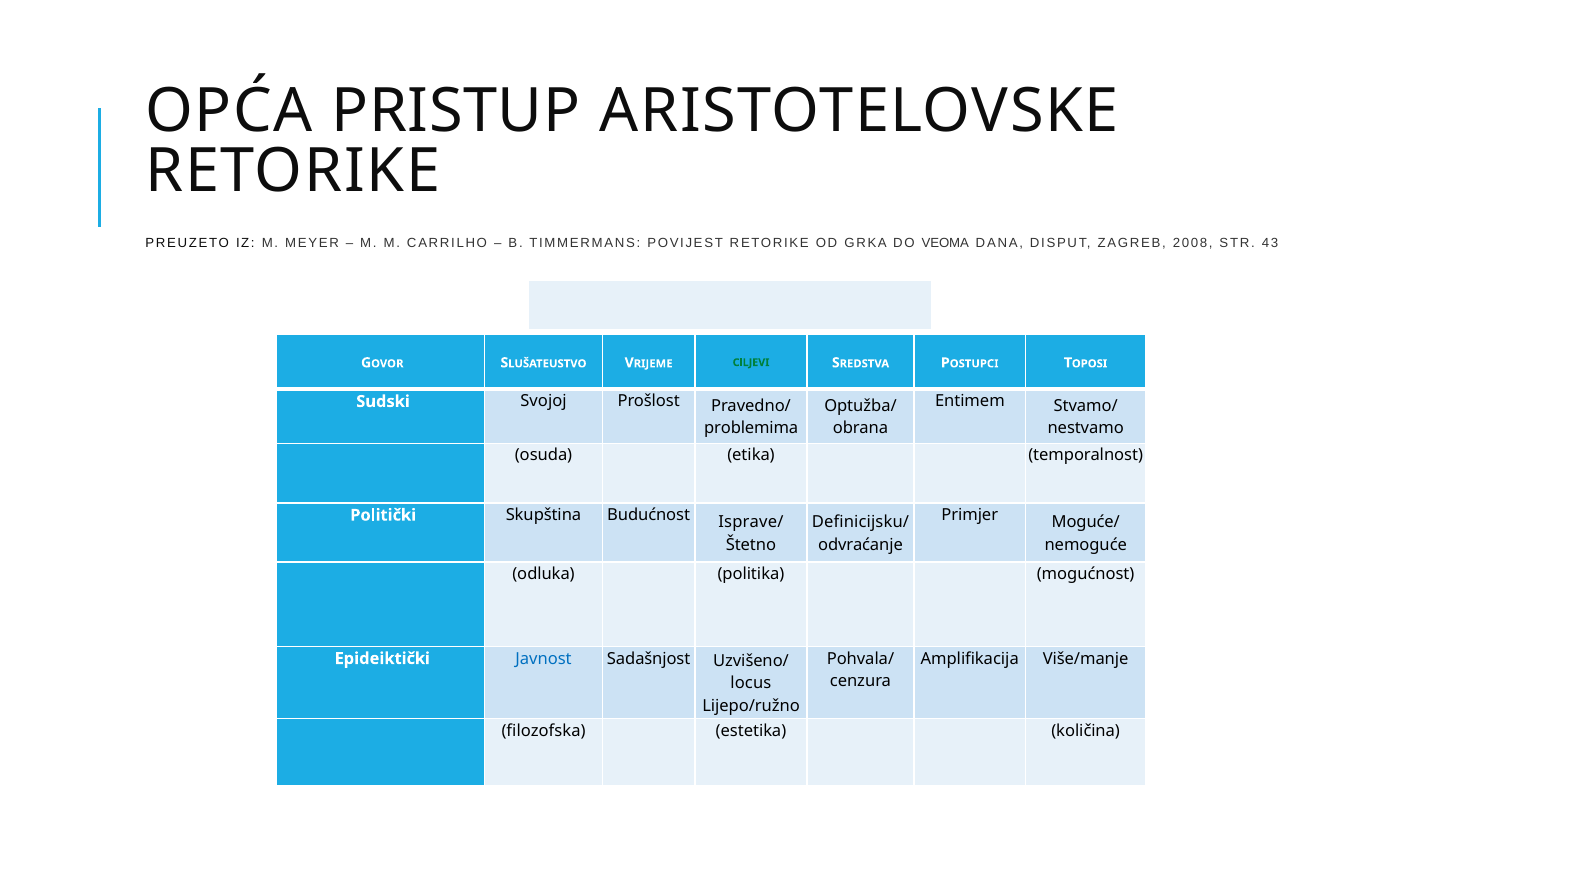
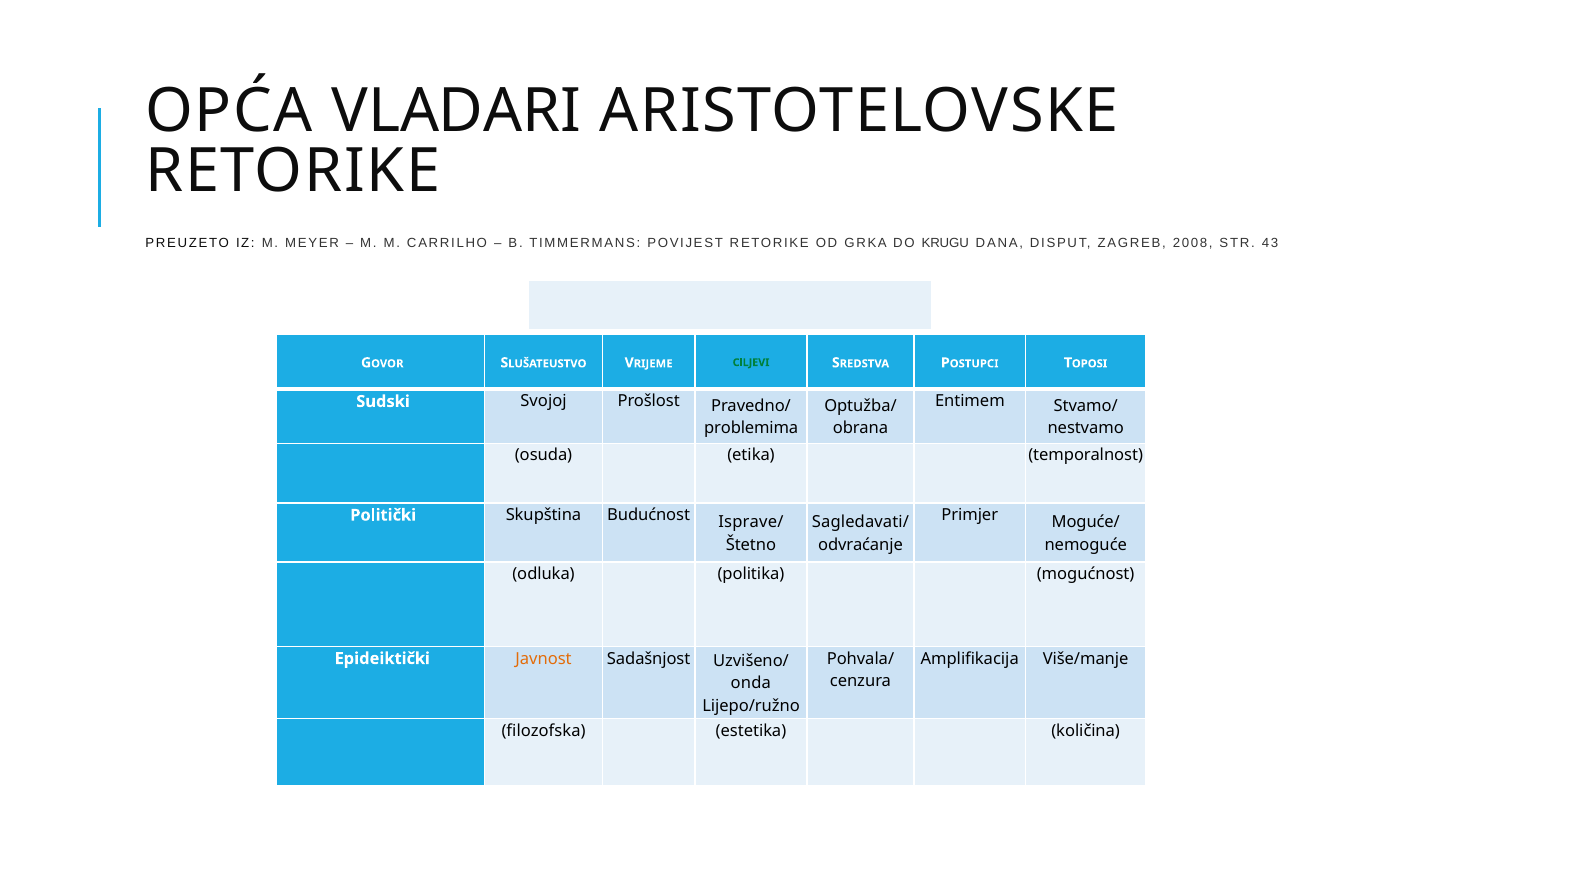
PRISTUP: PRISTUP -> VLADARI (456, 111)
VEOMA: VEOMA -> KRUGU (945, 243)
Definicijsku/: Definicijsku/ -> Sagledavati/ (860, 522)
Javnost colour: blue -> orange (544, 659)
locus: locus -> onda (751, 684)
